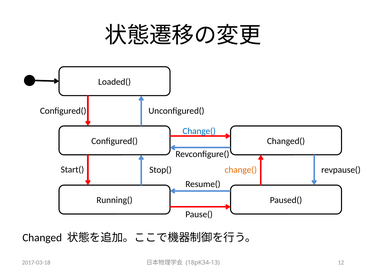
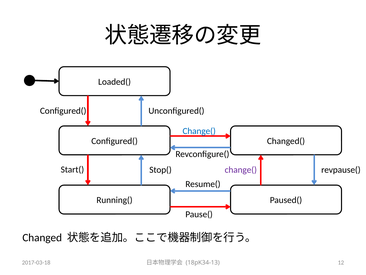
change( colour: orange -> purple (241, 170)
